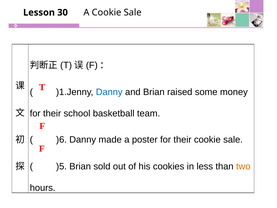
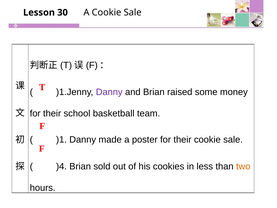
Danny colour: blue -> purple (109, 92)
)6: )6 -> )1 (61, 139)
)5: )5 -> )4 (61, 166)
